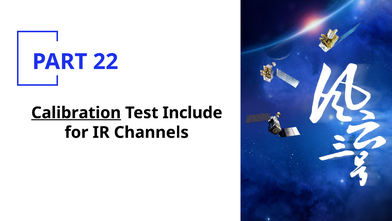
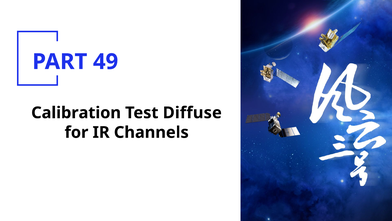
22: 22 -> 49 (106, 62)
Calibration underline: present -> none (76, 113)
Include: Include -> Diffuse (192, 113)
